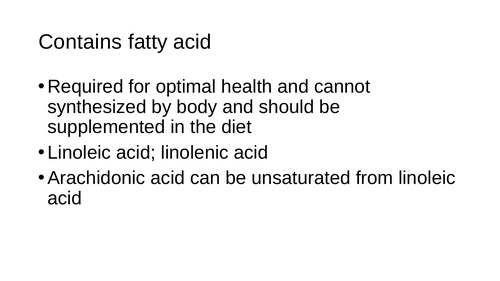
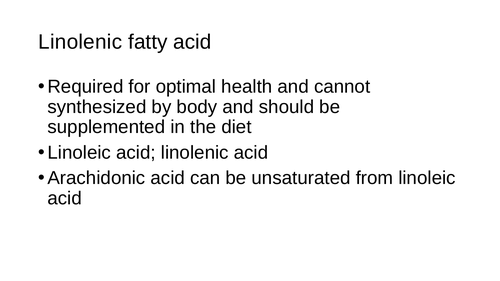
Contains: Contains -> Linolenic (80, 42)
